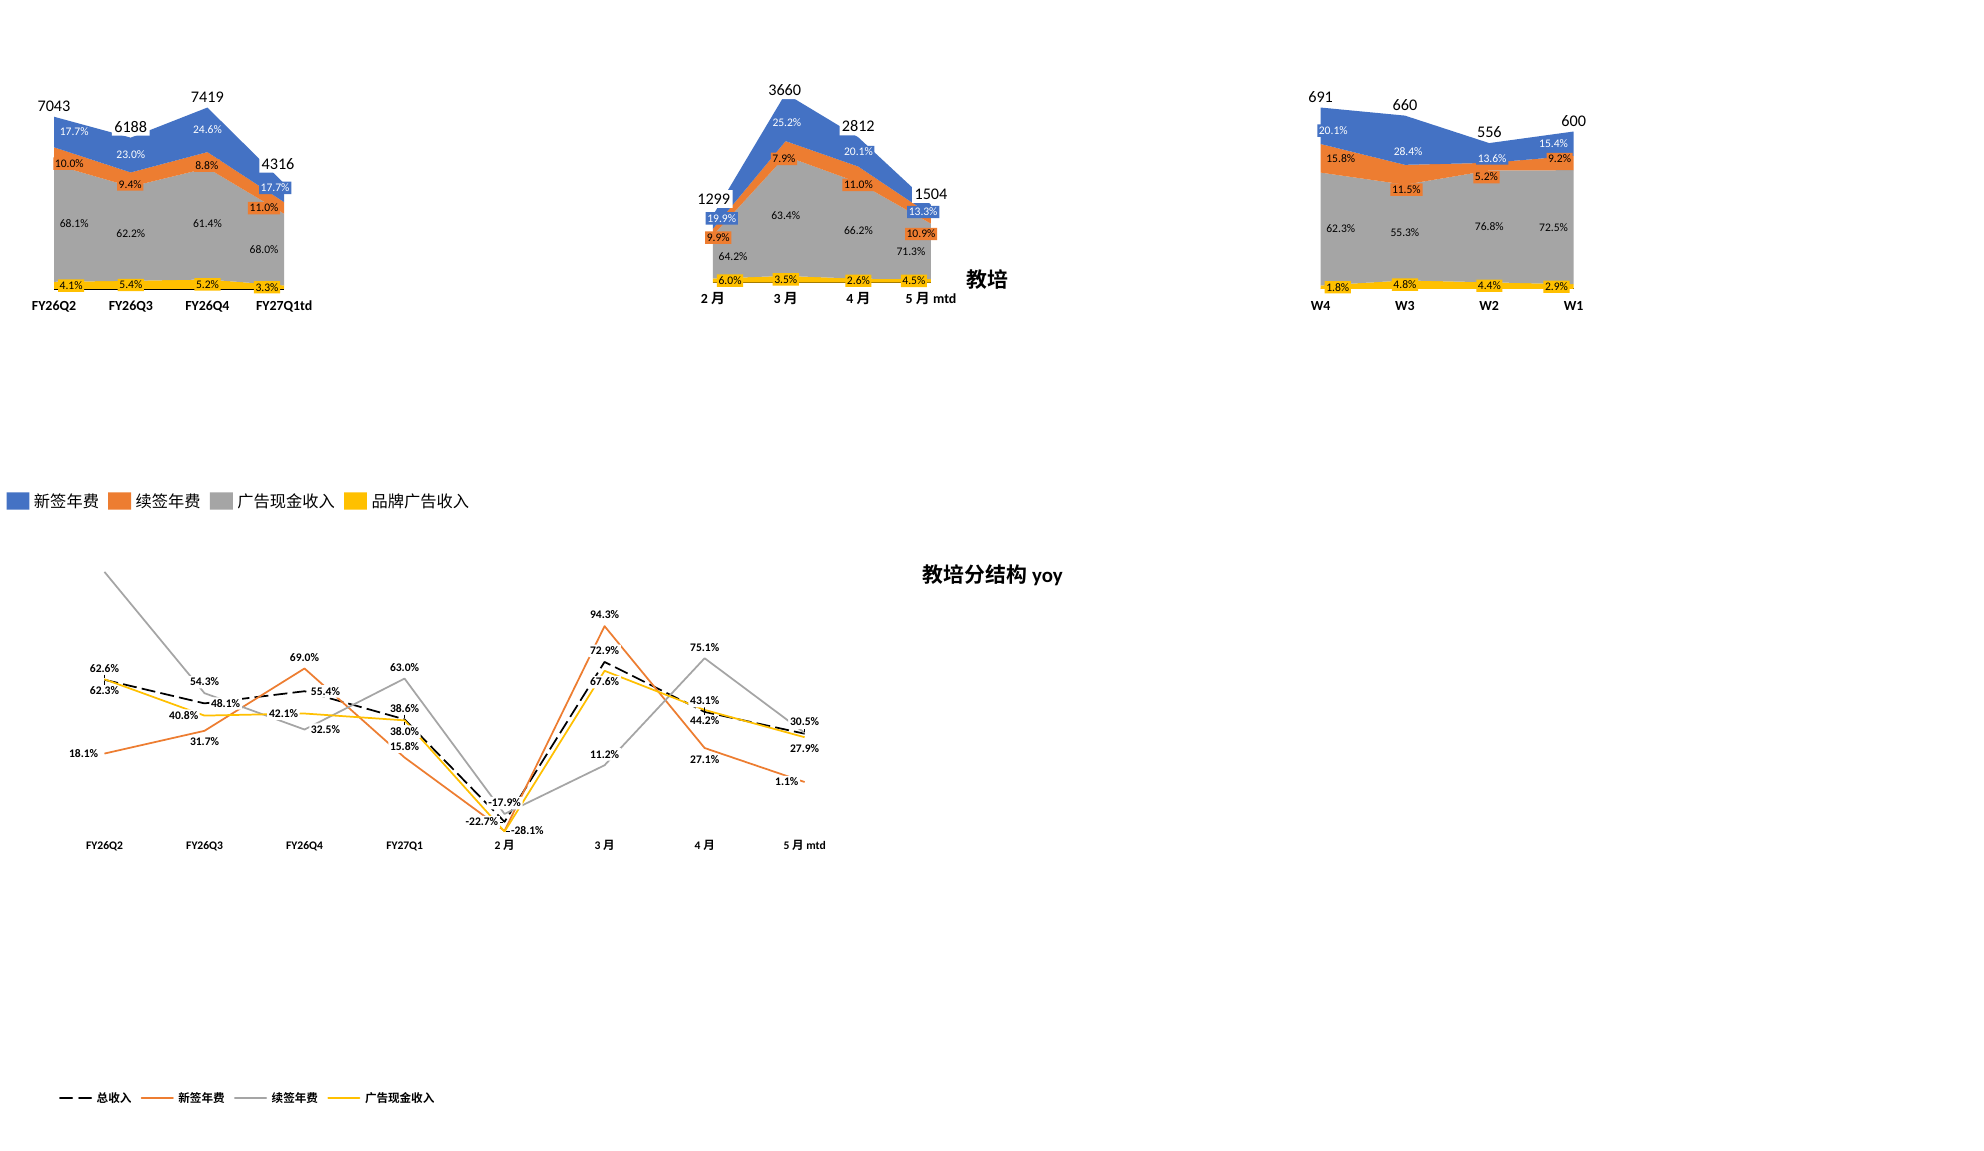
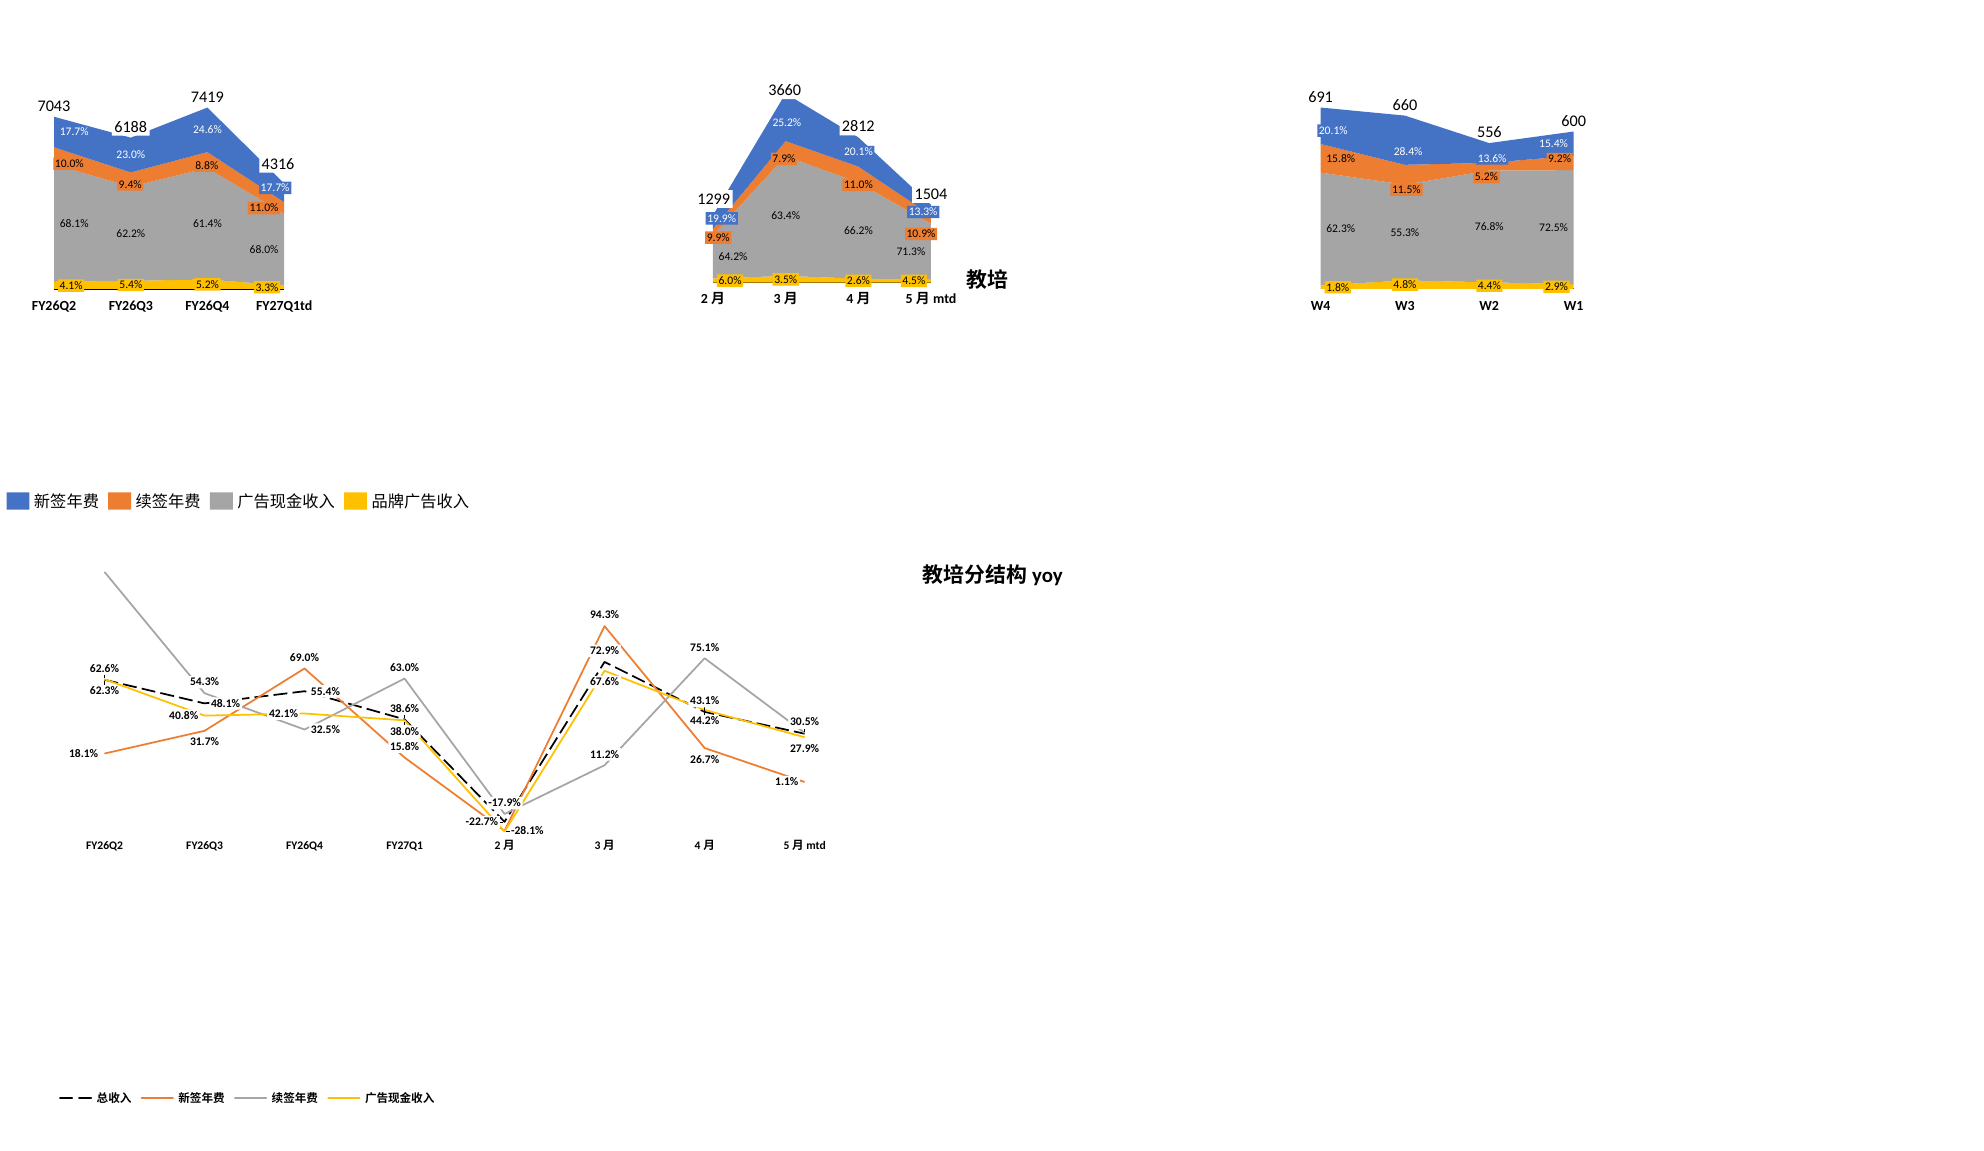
27.1%: 27.1% -> 26.7% (705, 759)
